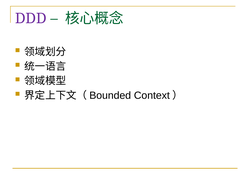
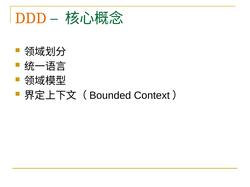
DDD colour: purple -> orange (31, 19)
